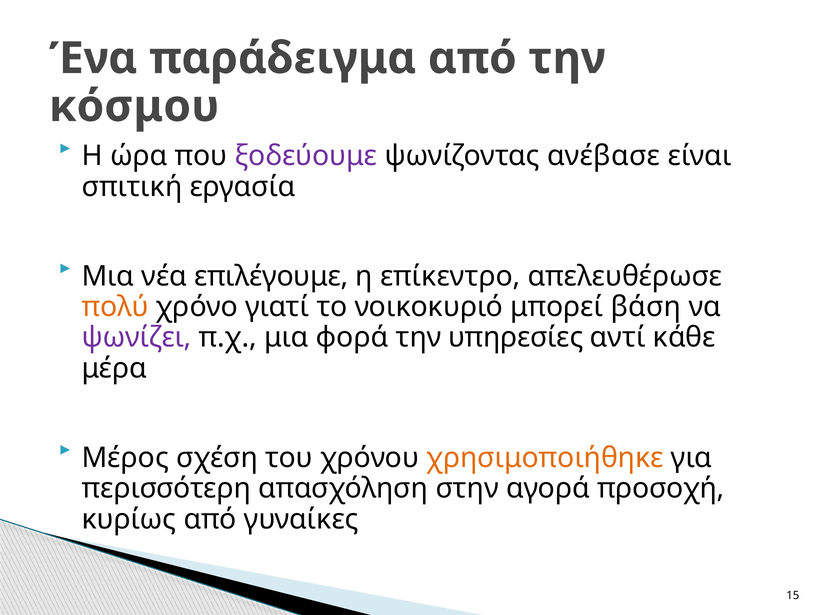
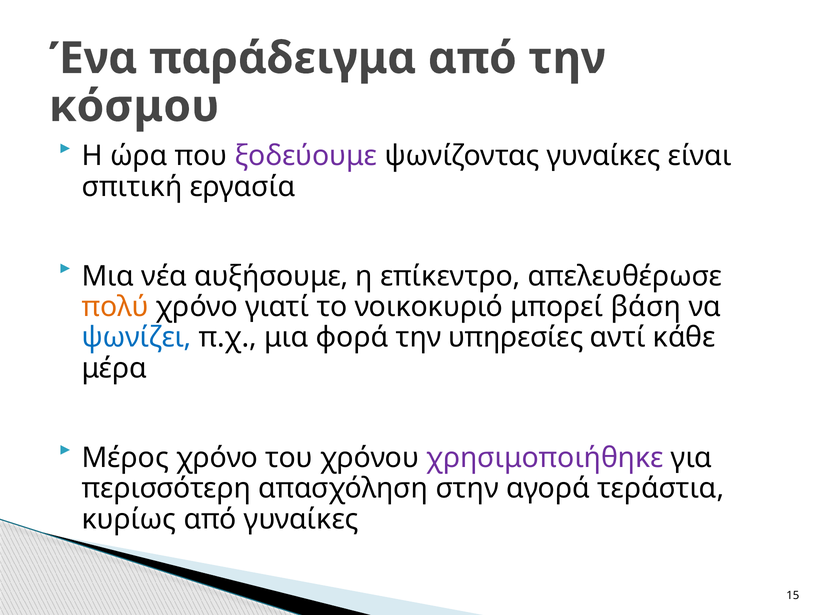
ψωνίζοντας ανέβασε: ανέβασε -> γυναίκες (604, 156)
επιλέγουμε: επιλέγουμε -> αυξήσουμε (271, 276)
ψωνίζει colour: purple -> blue (137, 337)
Μέρος σχέση: σχέση -> χρόνο (217, 457)
χρησιμοποιήθηκε colour: orange -> purple (545, 457)
προσοχή: προσοχή -> τεράστια (661, 488)
